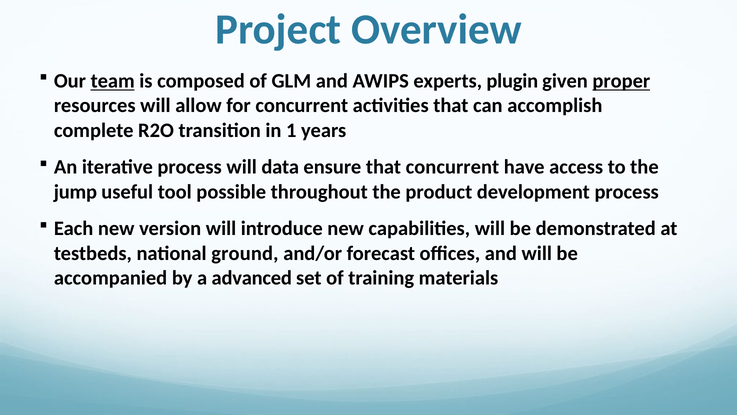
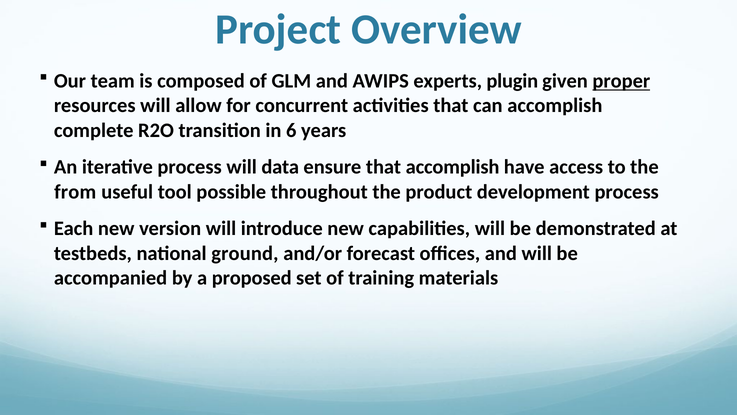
team underline: present -> none (113, 81)
1: 1 -> 6 (291, 130)
that concurrent: concurrent -> accomplish (453, 167)
jump: jump -> from (75, 192)
advanced: advanced -> proposed (252, 278)
